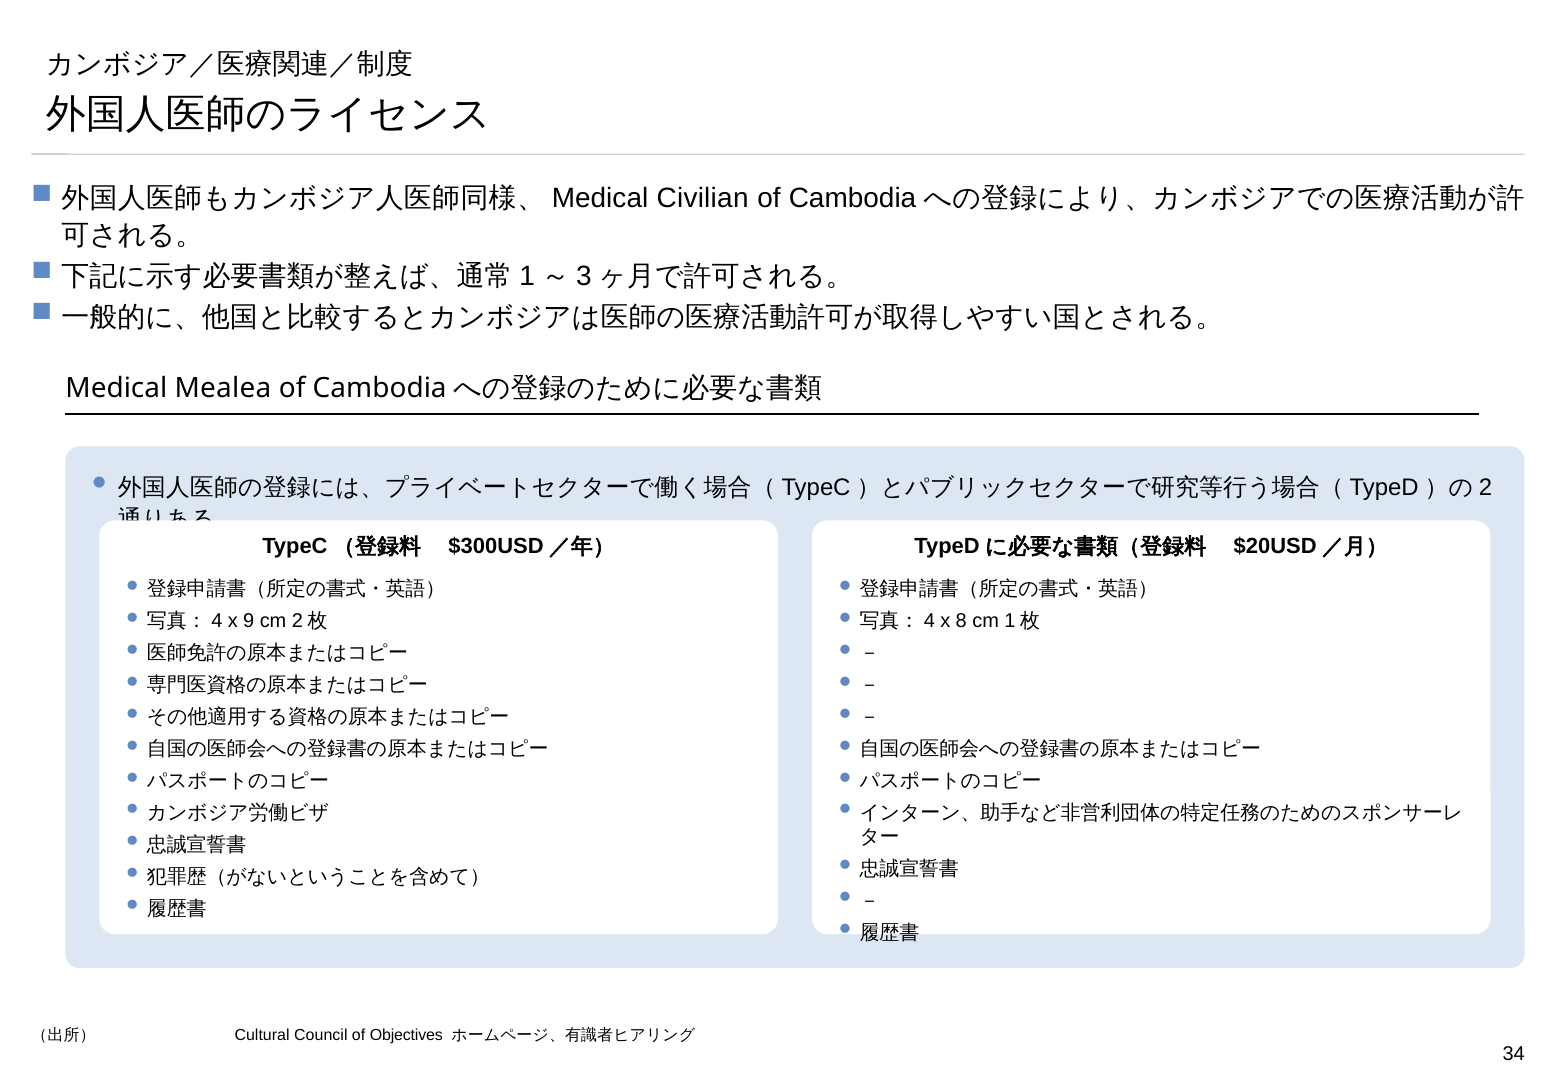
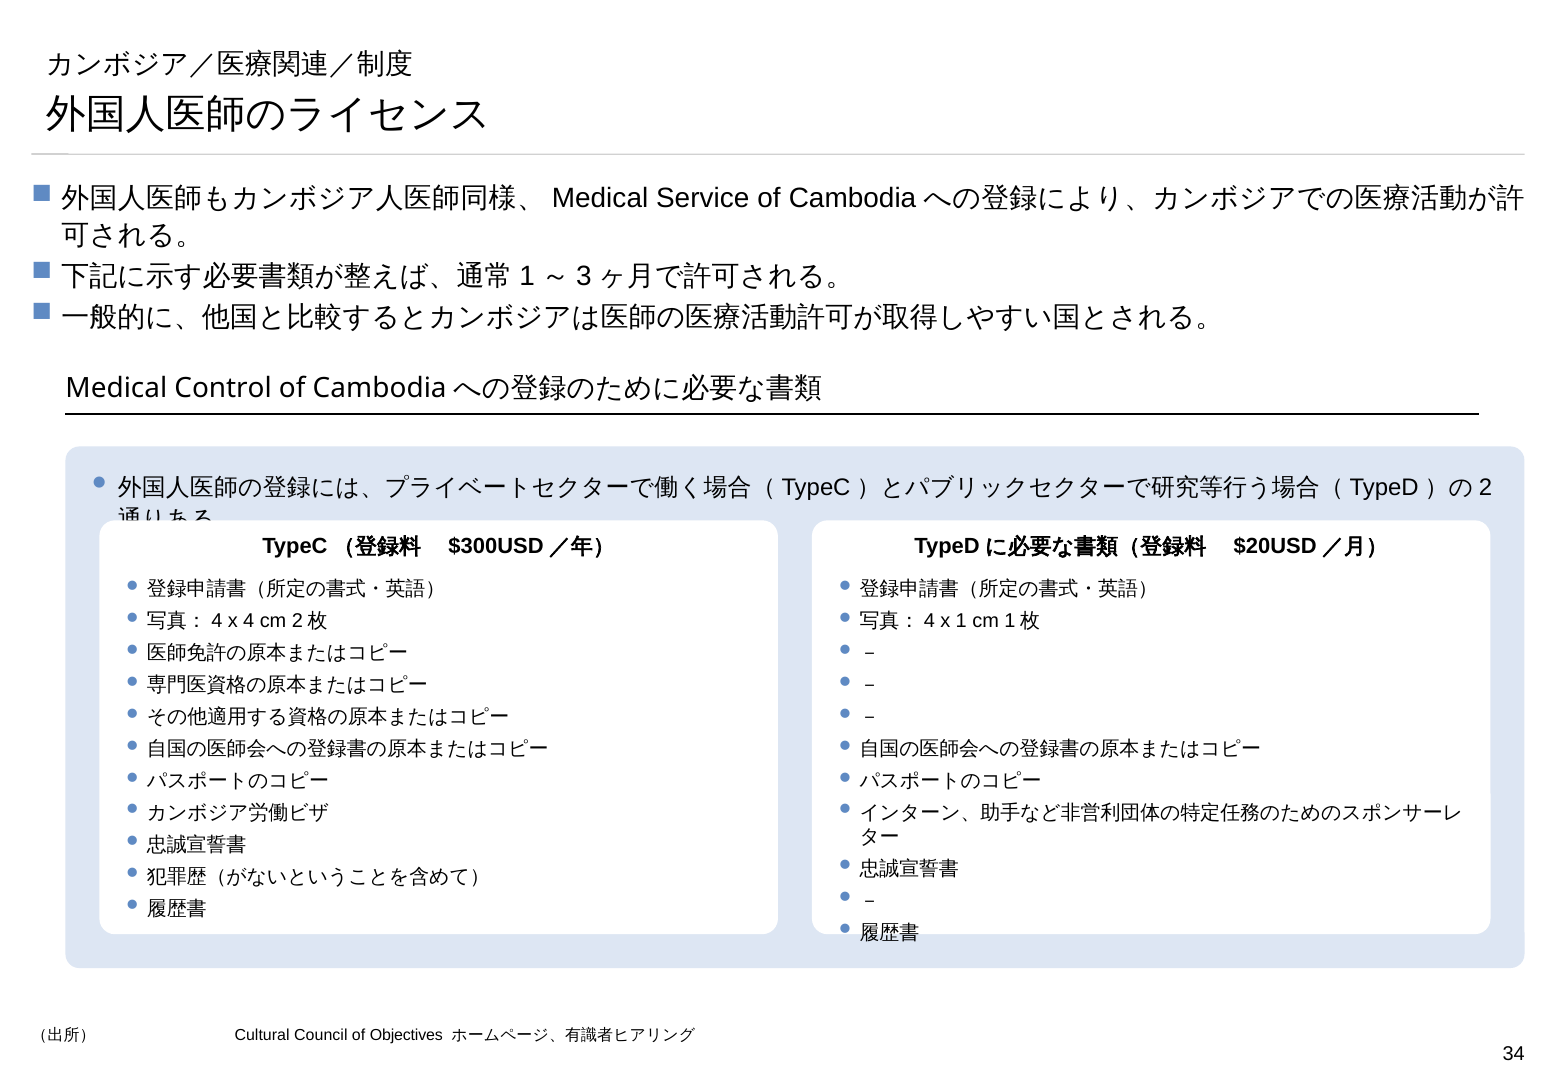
Civilian: Civilian -> Service (703, 199)
Mealea: Mealea -> Control (223, 388)
9: 9 -> 4 (249, 621)
8: 8 -> 1 (961, 621)
